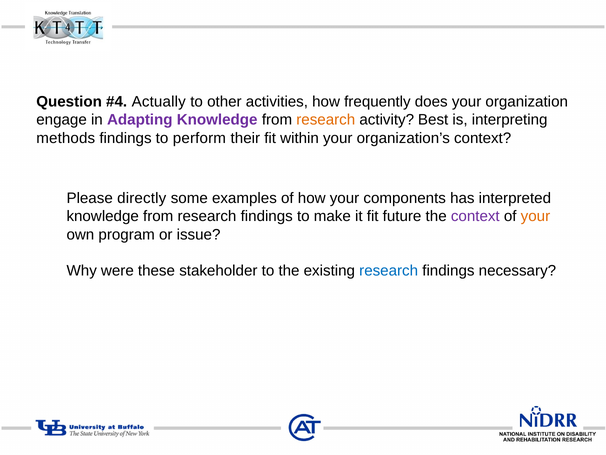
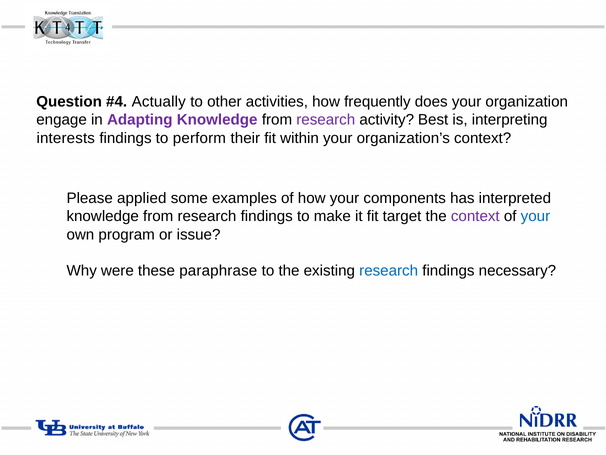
research colour: orange -> purple (326, 120)
methods: methods -> interests (66, 138)
directly: directly -> applied (142, 198)
future: future -> target (402, 216)
your colour: orange -> blue (535, 216)
stakeholder: stakeholder -> paraphrase (218, 271)
